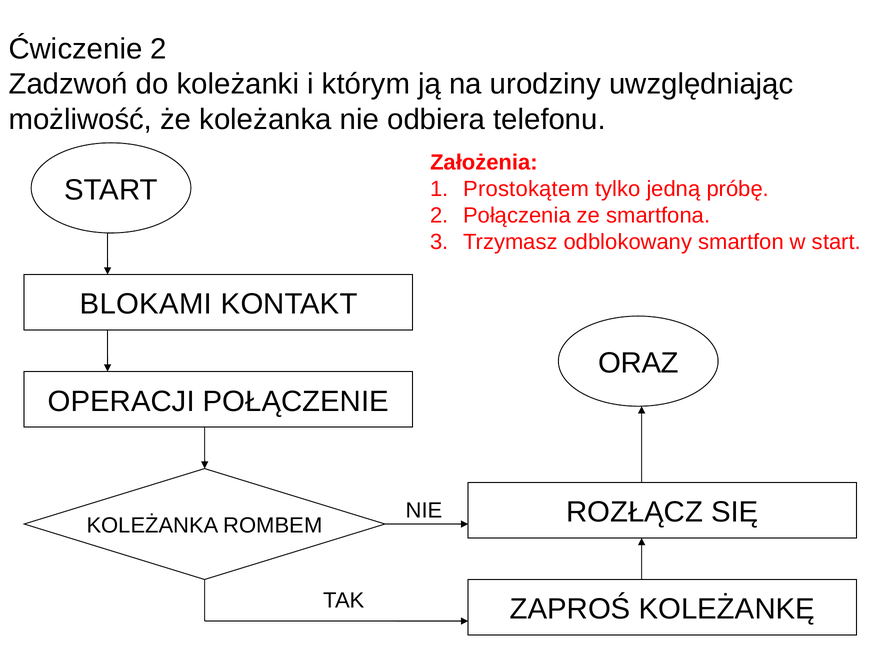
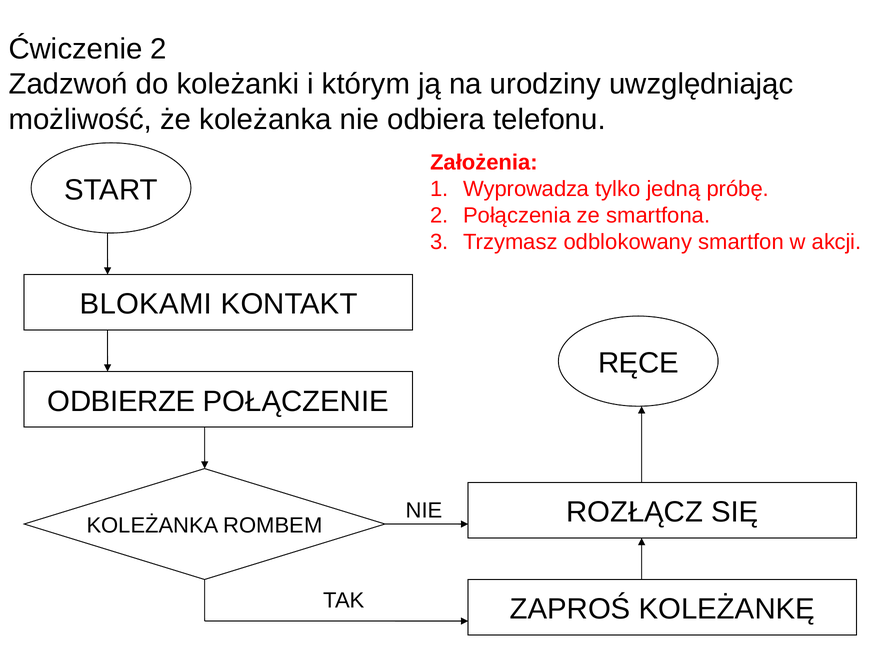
Prostokątem: Prostokątem -> Wyprowadza (526, 189)
w start: start -> akcji (837, 242)
ORAZ: ORAZ -> RĘCE (638, 364)
OPERACJI: OPERACJI -> ODBIERZE (121, 402)
